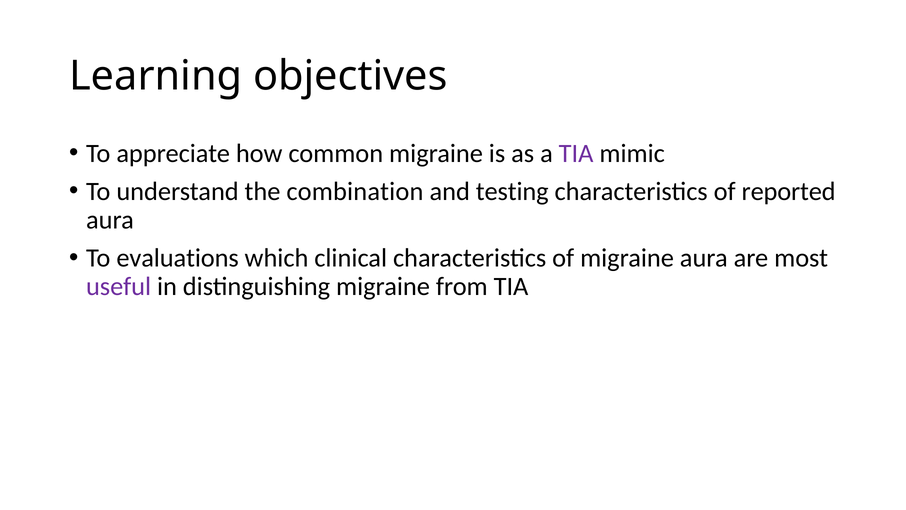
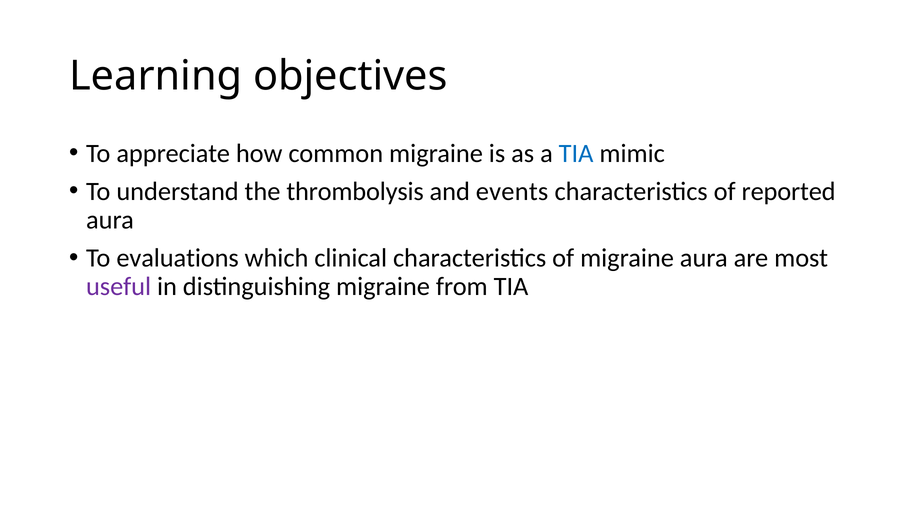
TIA colour: purple -> blue (576, 153)
combination: combination -> thrombolysis (355, 191)
testing: testing -> events (512, 191)
